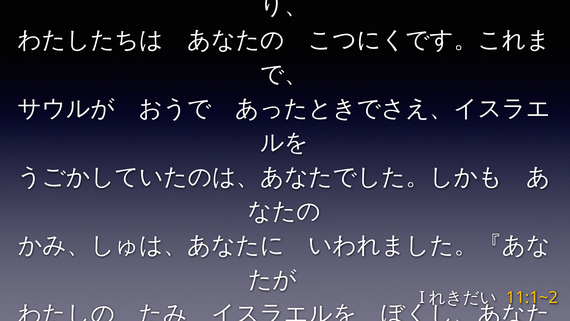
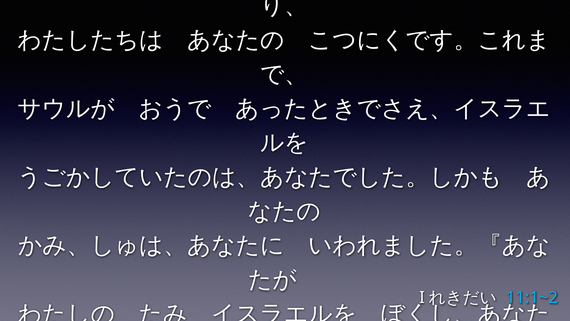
11:1~2 colour: yellow -> light blue (532, 297)
